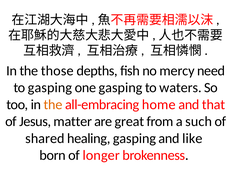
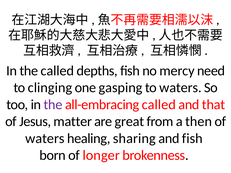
the those: those -> called (57, 71)
to gasping: gasping -> clinging (50, 88)
the colour: orange -> purple (53, 105)
all-embracing home: home -> called (159, 105)
such: such -> then (199, 122)
shared: shared -> waters (45, 139)
healing gasping: gasping -> sharing (134, 139)
and like: like -> fish (192, 139)
